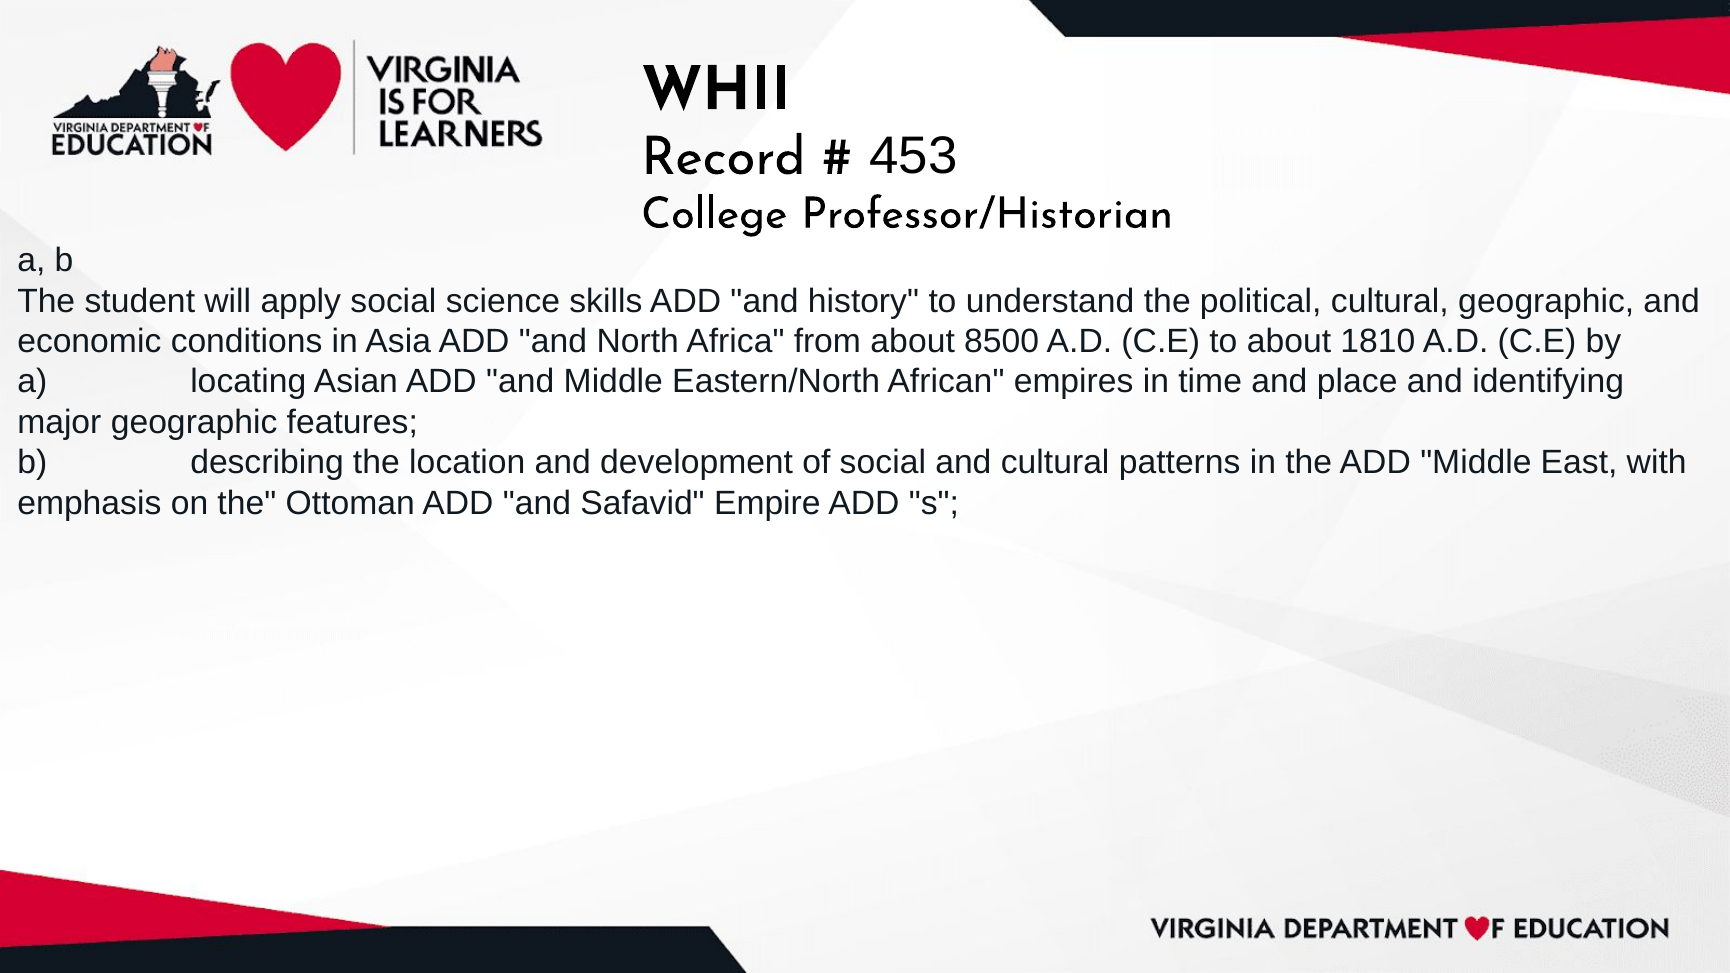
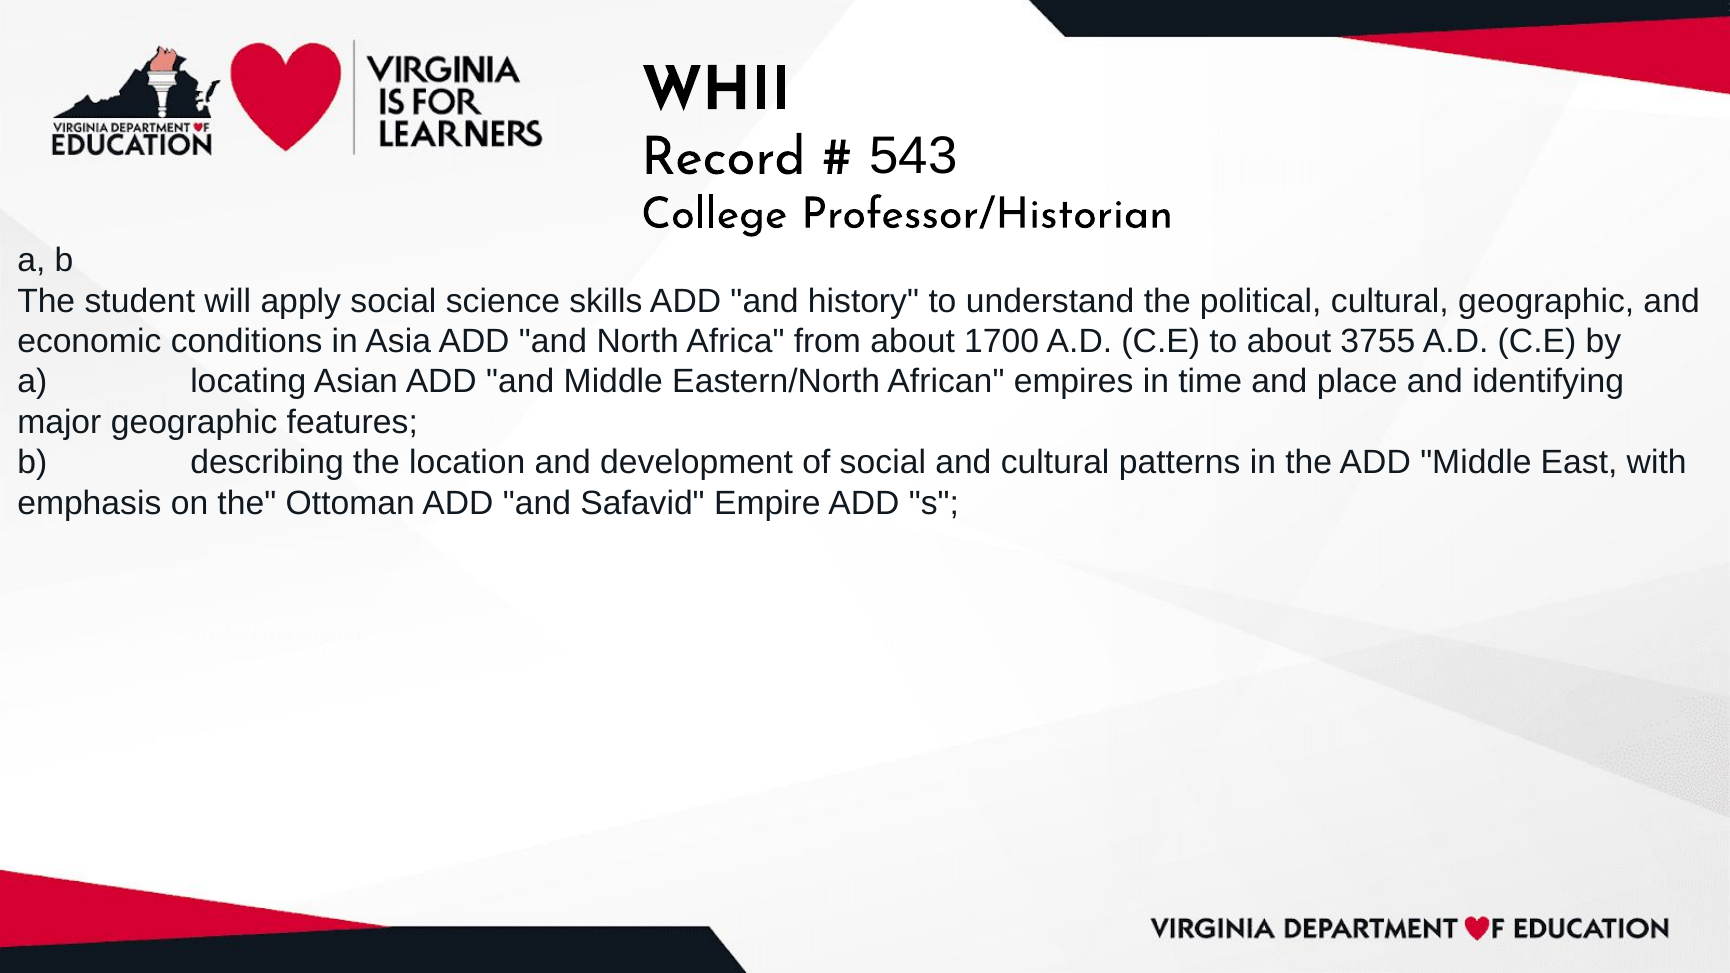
453: 453 -> 543 (914, 157)
8500: 8500 -> 1700 (1002, 341)
1810: 1810 -> 3755 (1378, 341)
